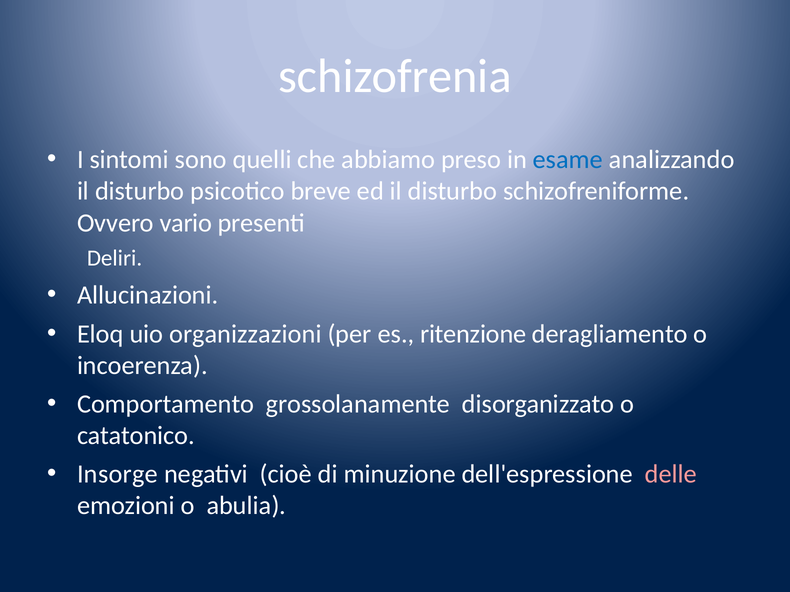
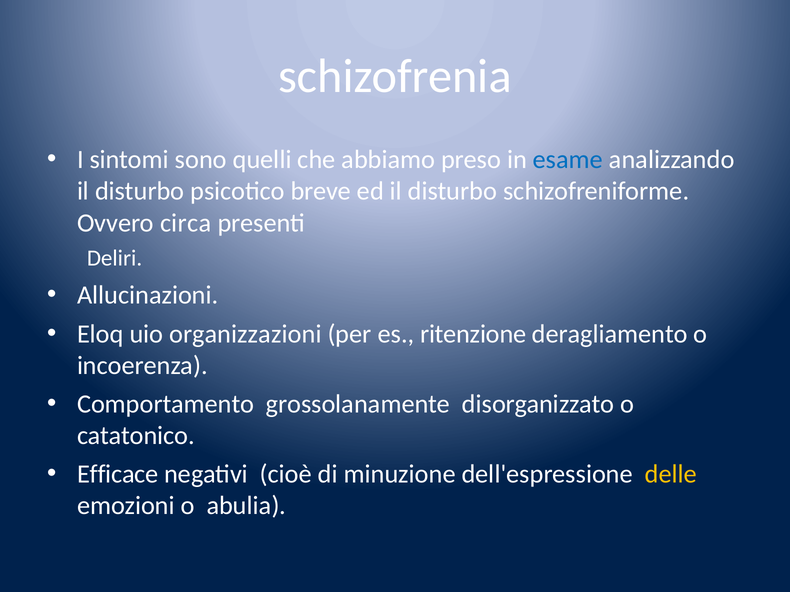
vario: vario -> circa (186, 223)
Insorge: Insorge -> Efficace (118, 475)
delle colour: pink -> yellow (671, 475)
